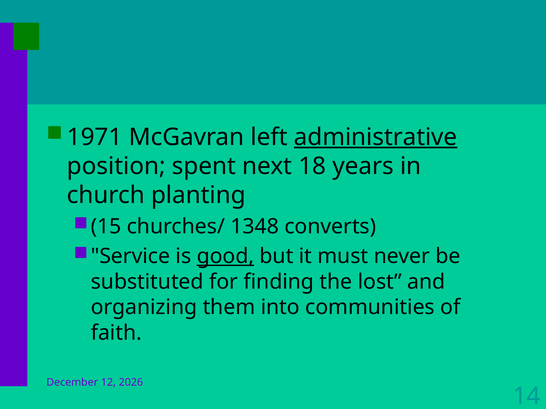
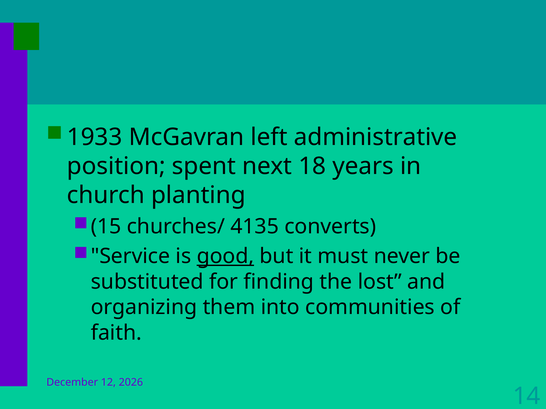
1971: 1971 -> 1933 (95, 137)
administrative underline: present -> none (376, 137)
1348: 1348 -> 4135 (255, 227)
